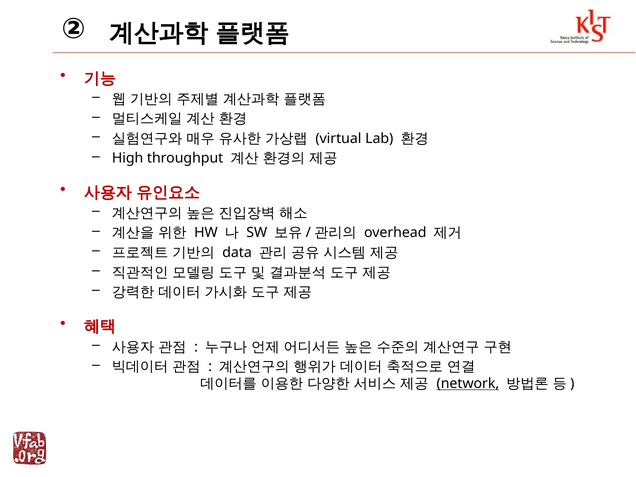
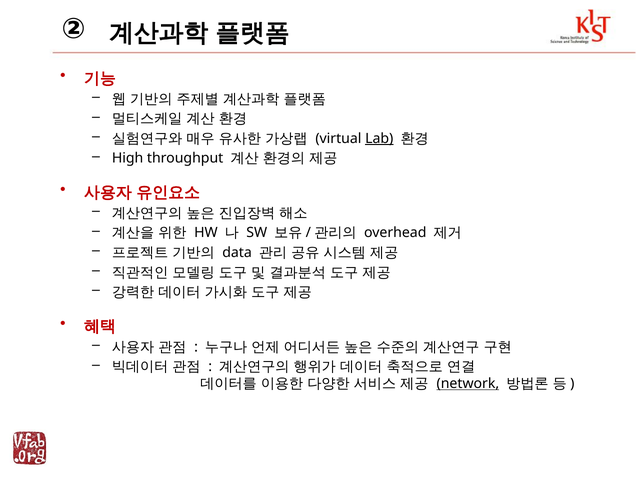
Lab underline: none -> present (379, 138)
